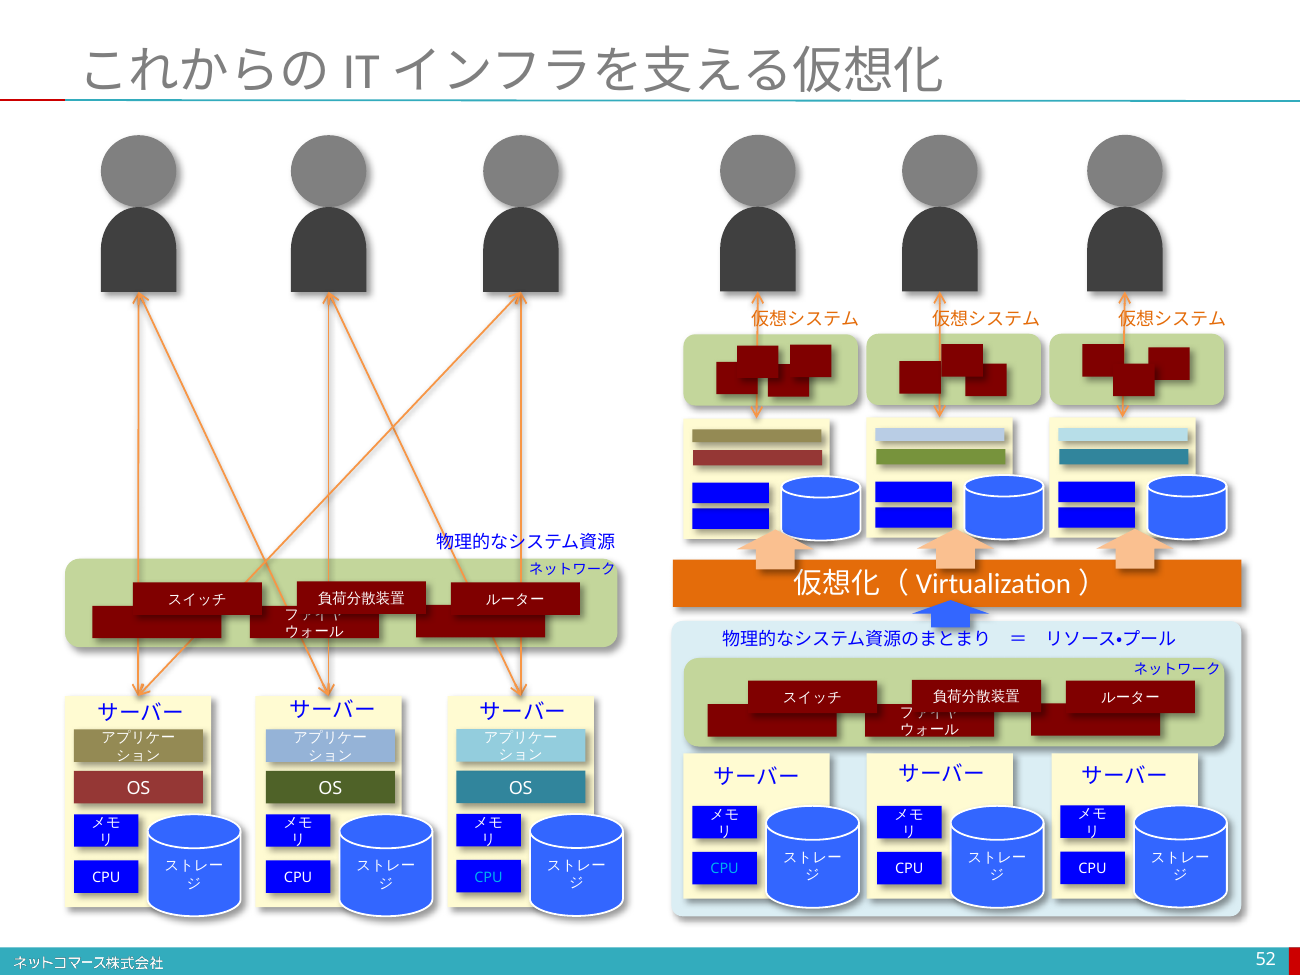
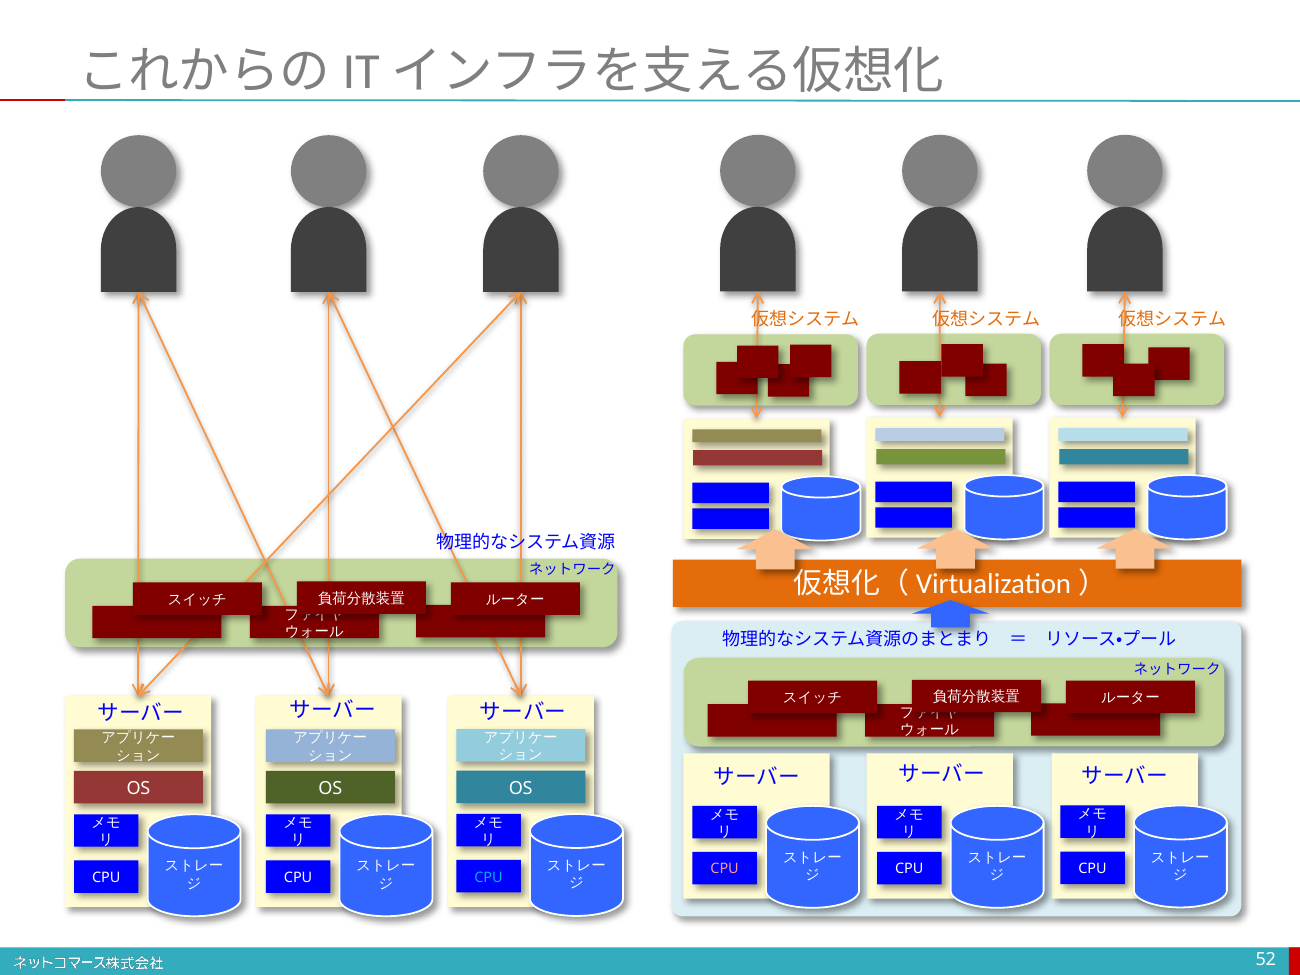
CPU colour: light blue -> pink (725, 869)
